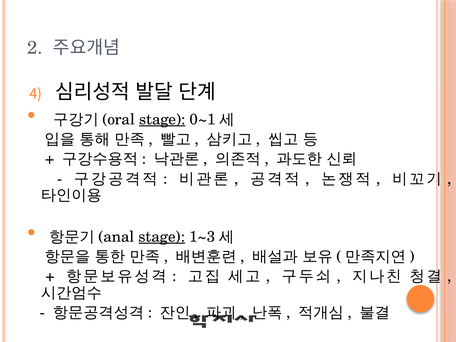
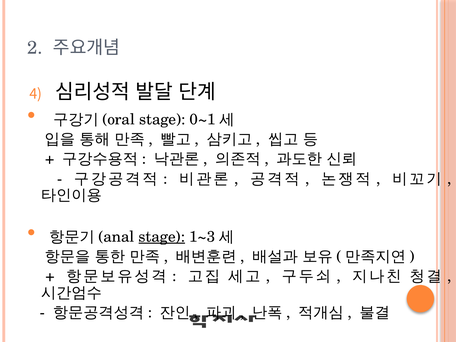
stage underline: present -> none (162, 119)
